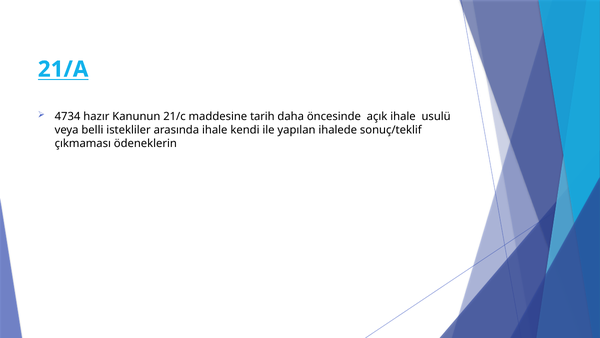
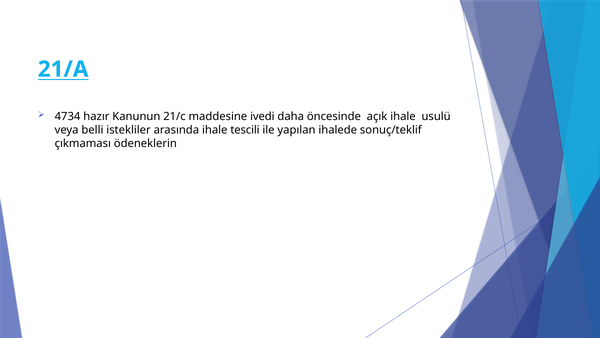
tarih: tarih -> ivedi (262, 116)
kendi: kendi -> tescili (245, 130)
